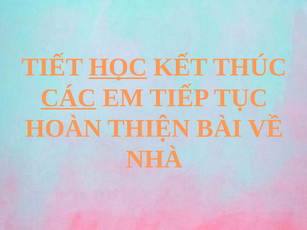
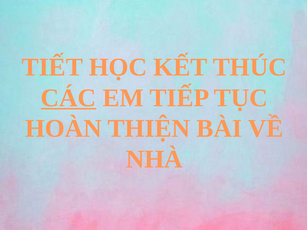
HỌC underline: present -> none (118, 67)
